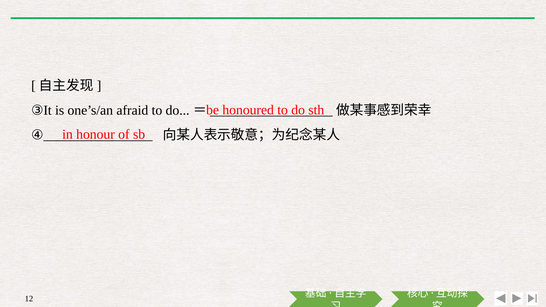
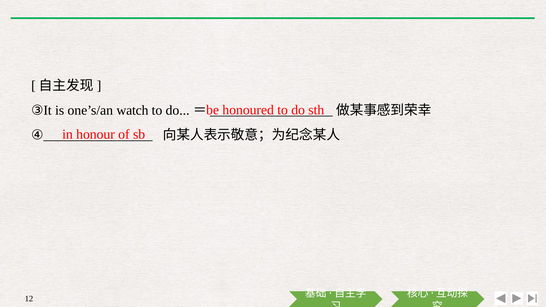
afraid: afraid -> watch (132, 110)
